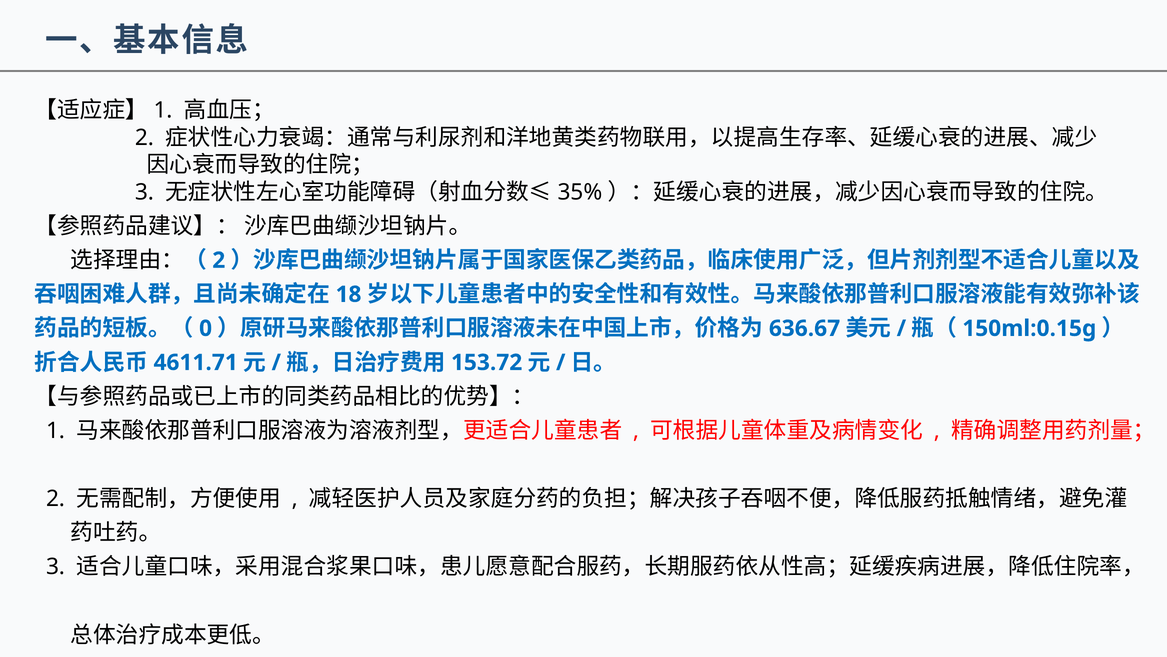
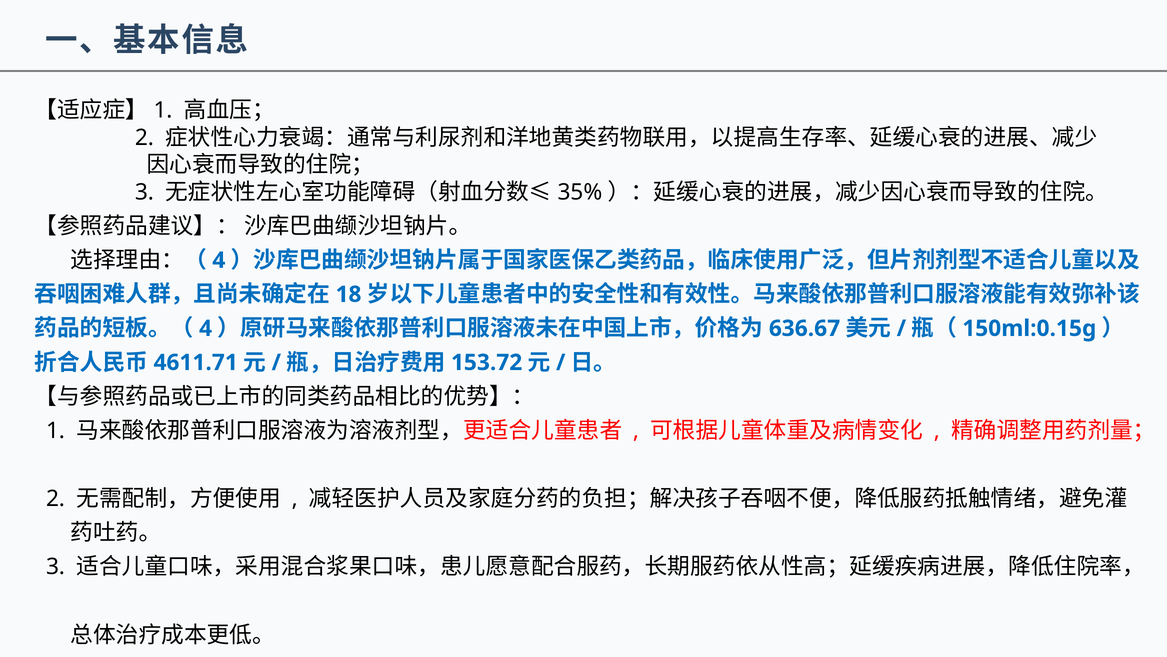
2: 2 -> 4 (219, 260)
0: 0 -> 4 (206, 328)
